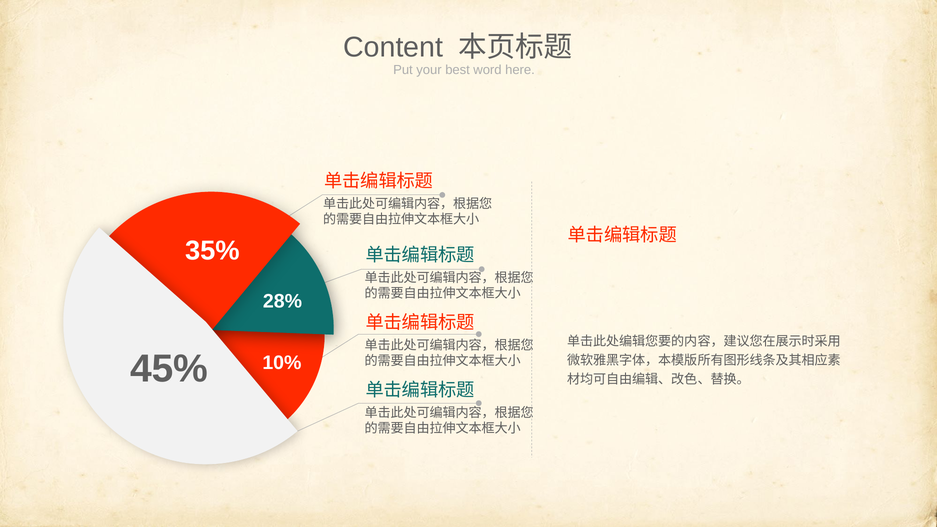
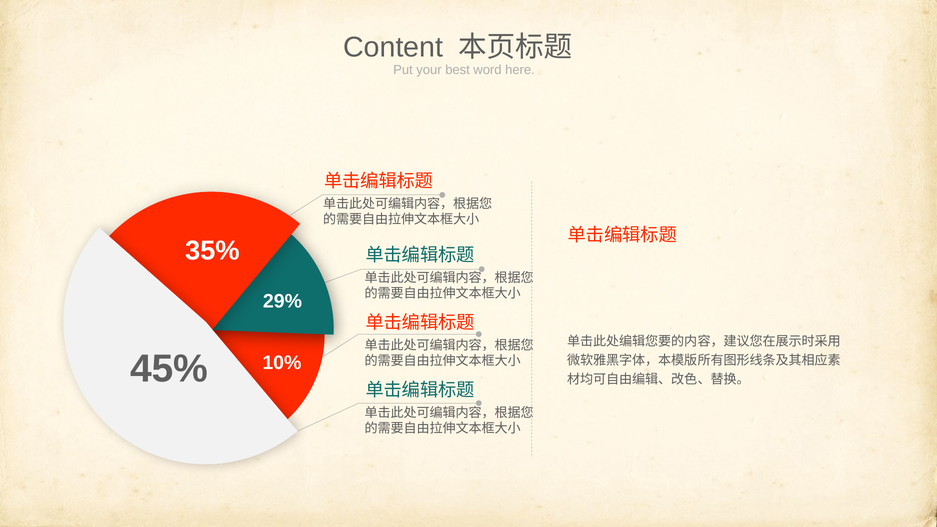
28%: 28% -> 29% (282, 301)
